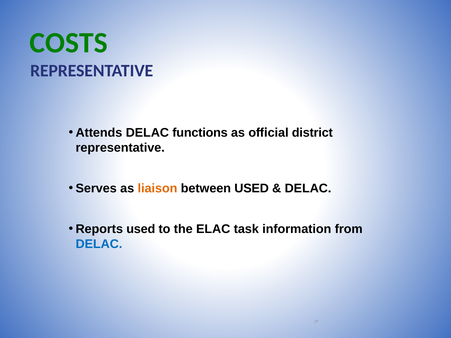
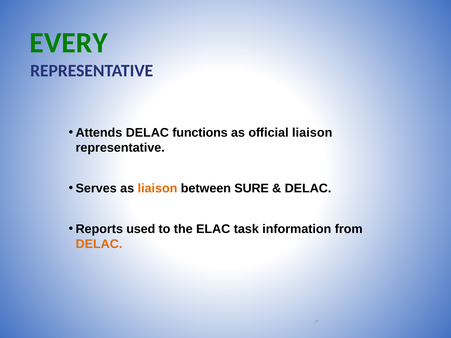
COSTS: COSTS -> EVERY (69, 43)
district: district -> liaison (312, 133)
between USED: USED -> SURE (252, 188)
DELAC colour: blue -> orange (99, 244)
